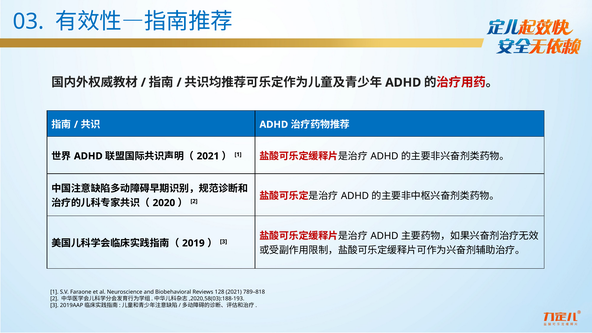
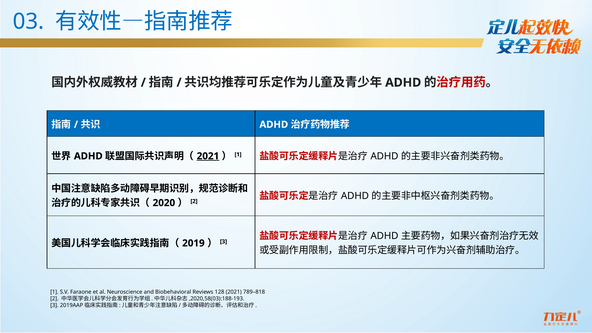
2021 underline: none -> present (208, 156)
